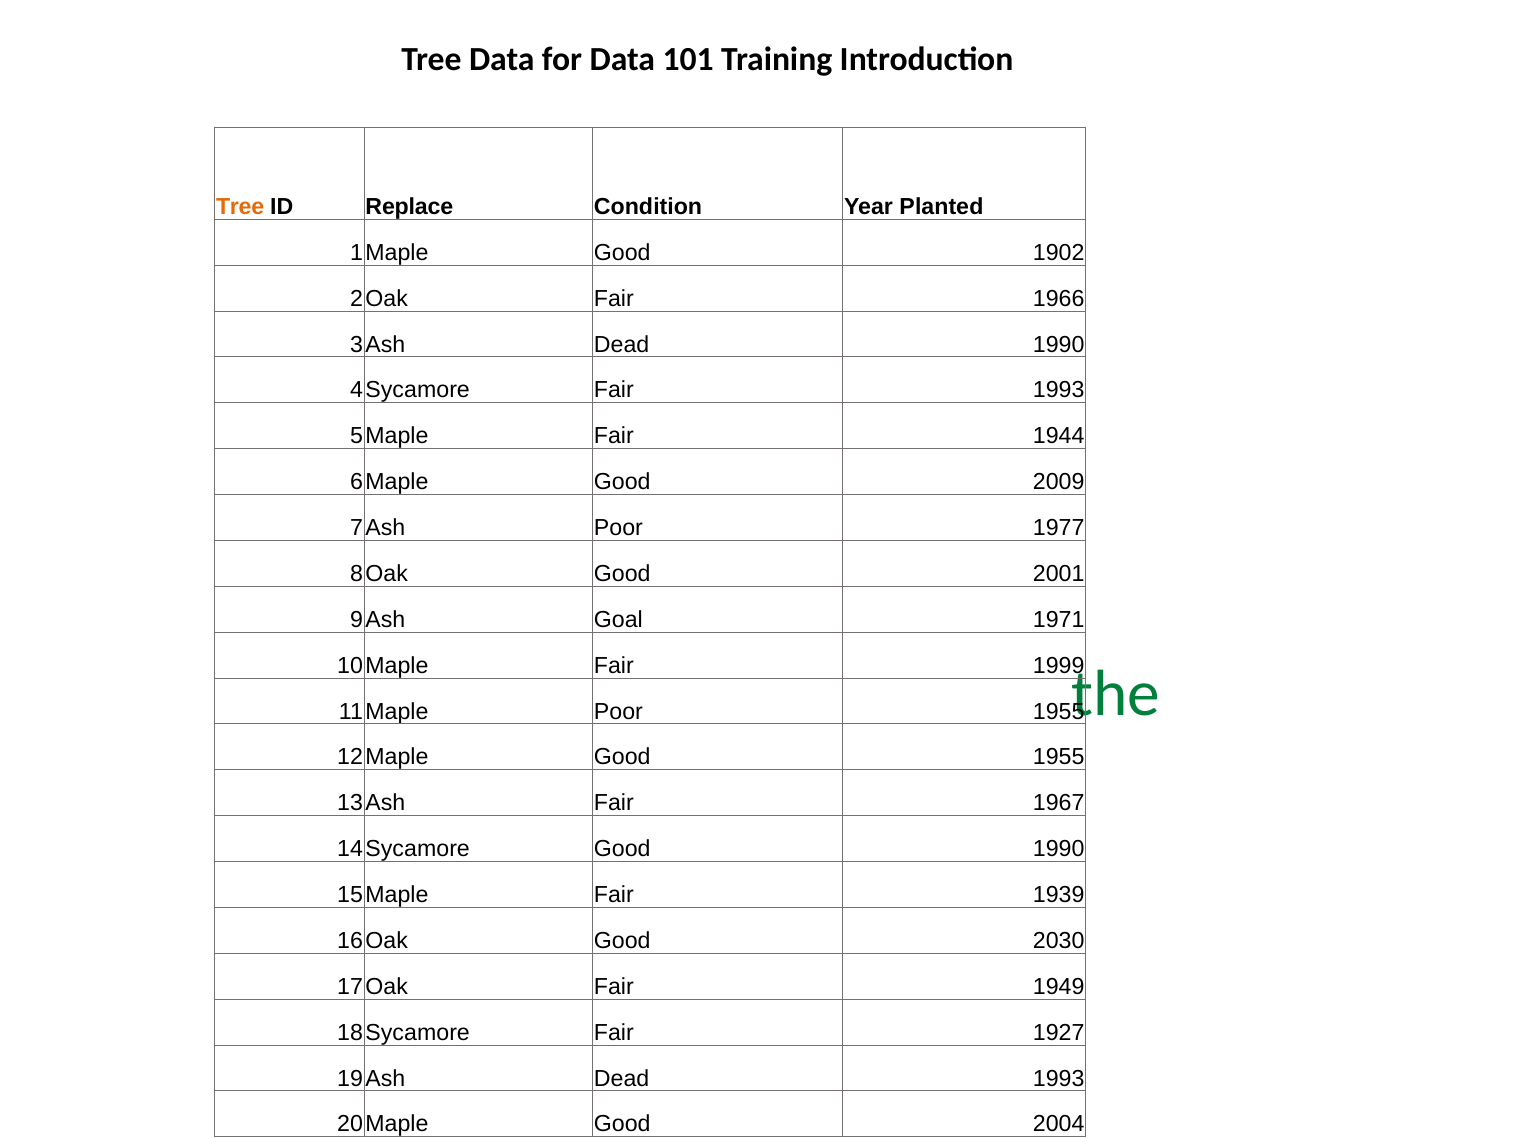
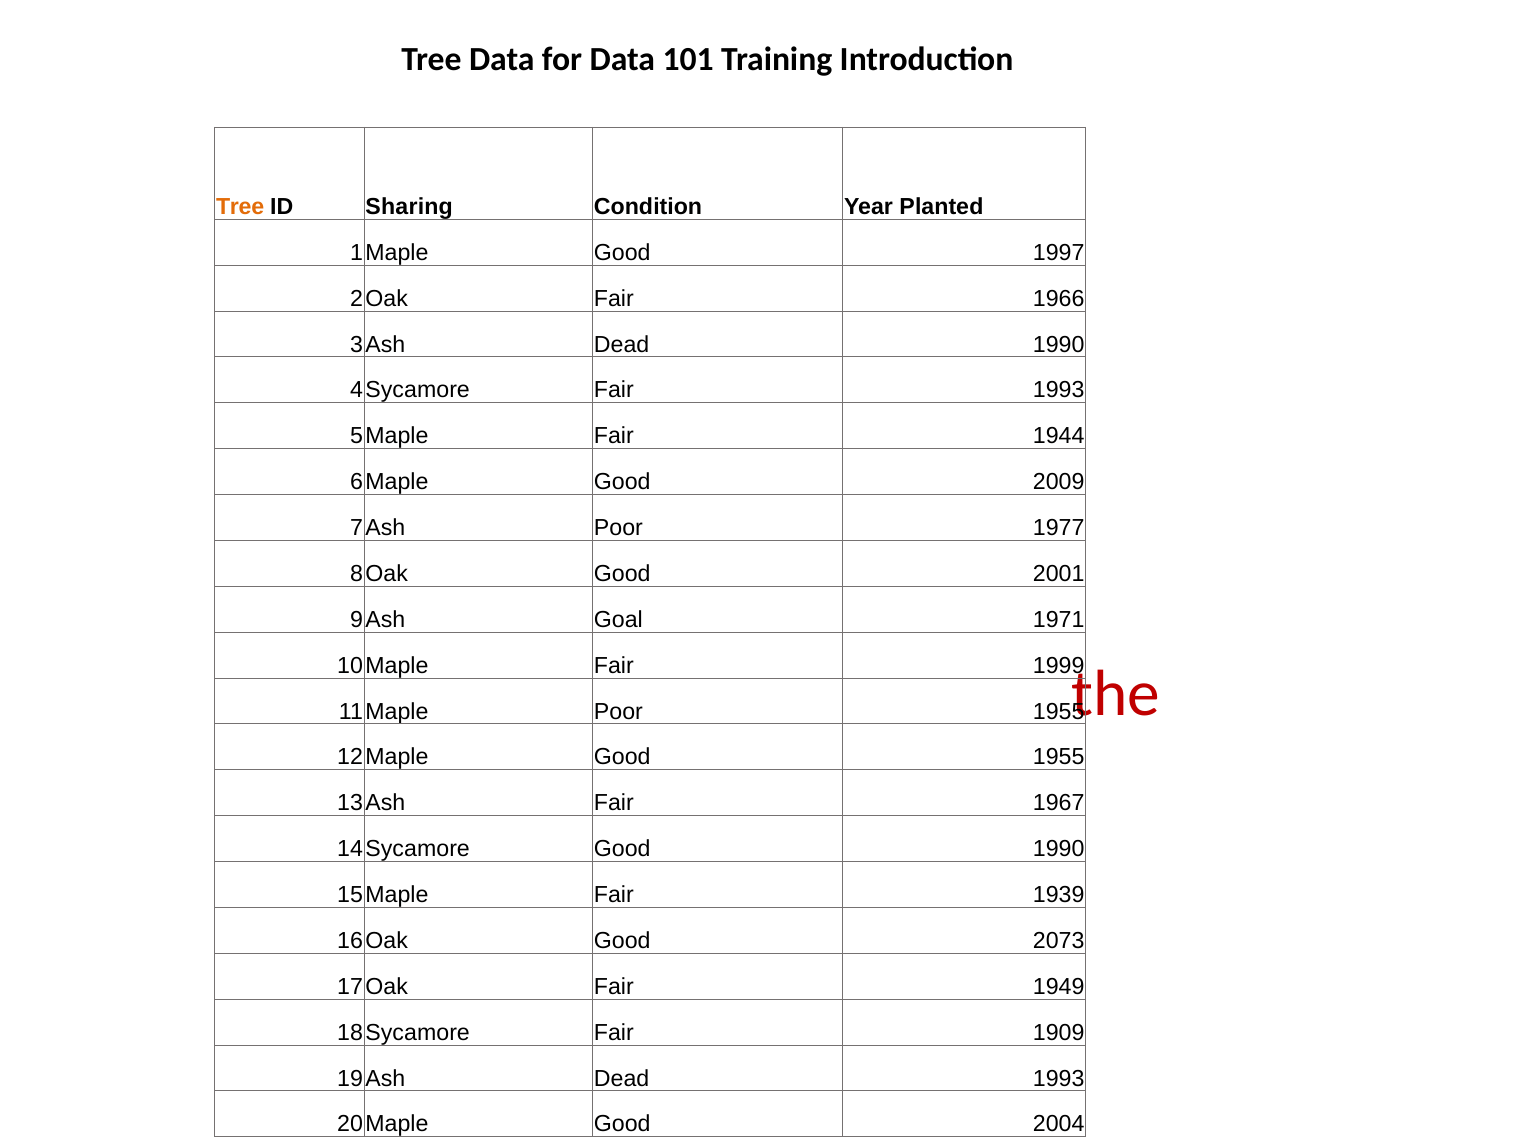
Replace: Replace -> Sharing (409, 207)
1902: 1902 -> 1997 (1059, 253)
the colour: green -> red (1116, 693)
2030: 2030 -> 2073 (1059, 941)
1927: 1927 -> 1909 (1059, 1032)
